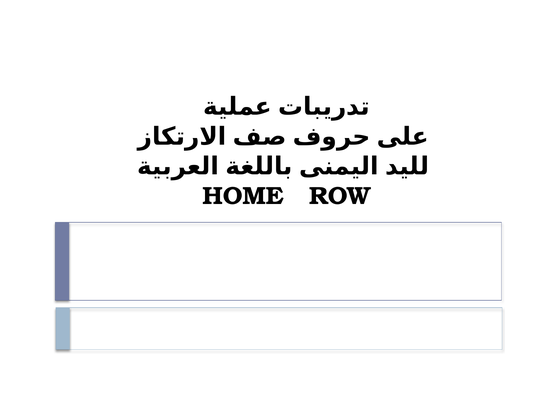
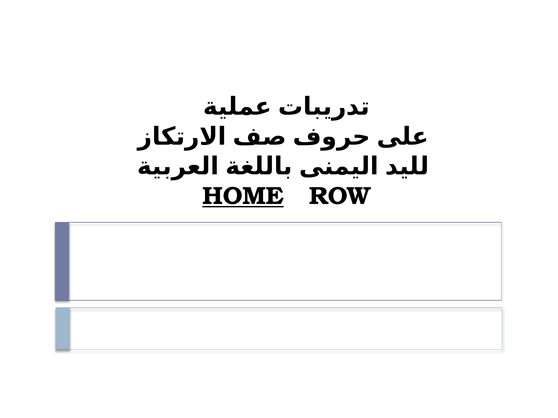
HOME underline: none -> present (243, 196)
